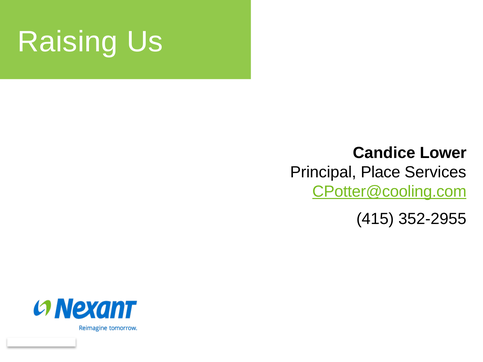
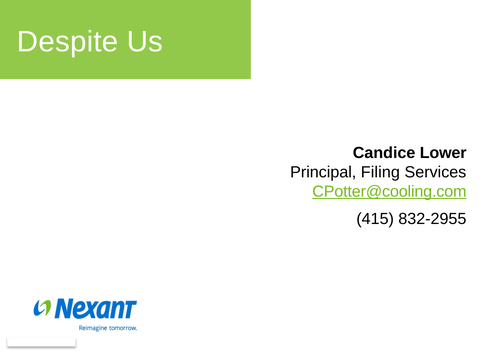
Raising: Raising -> Despite (68, 42)
Place: Place -> Filing (380, 172)
352-2955: 352-2955 -> 832-2955 (432, 219)
